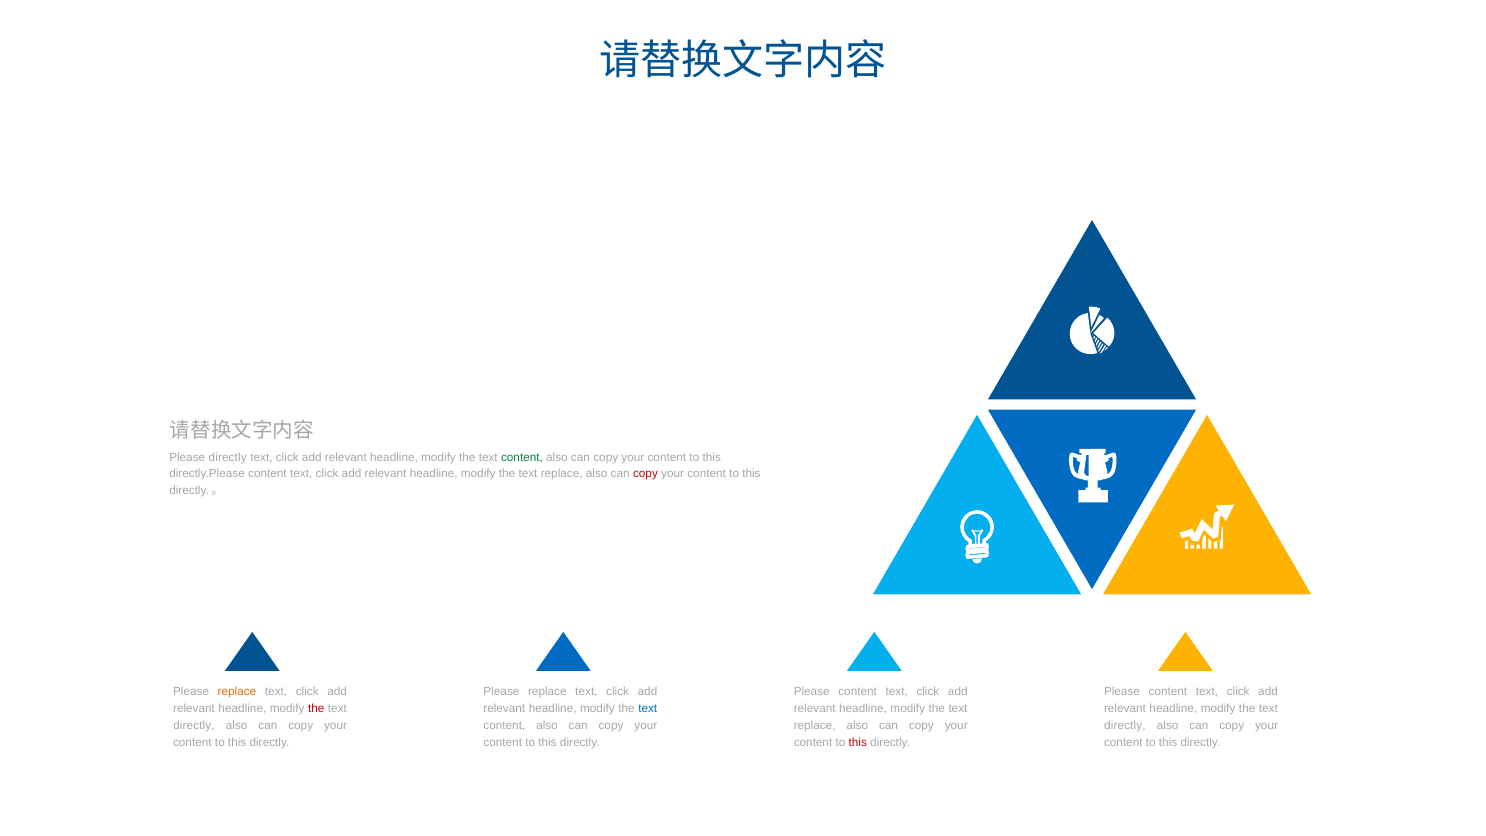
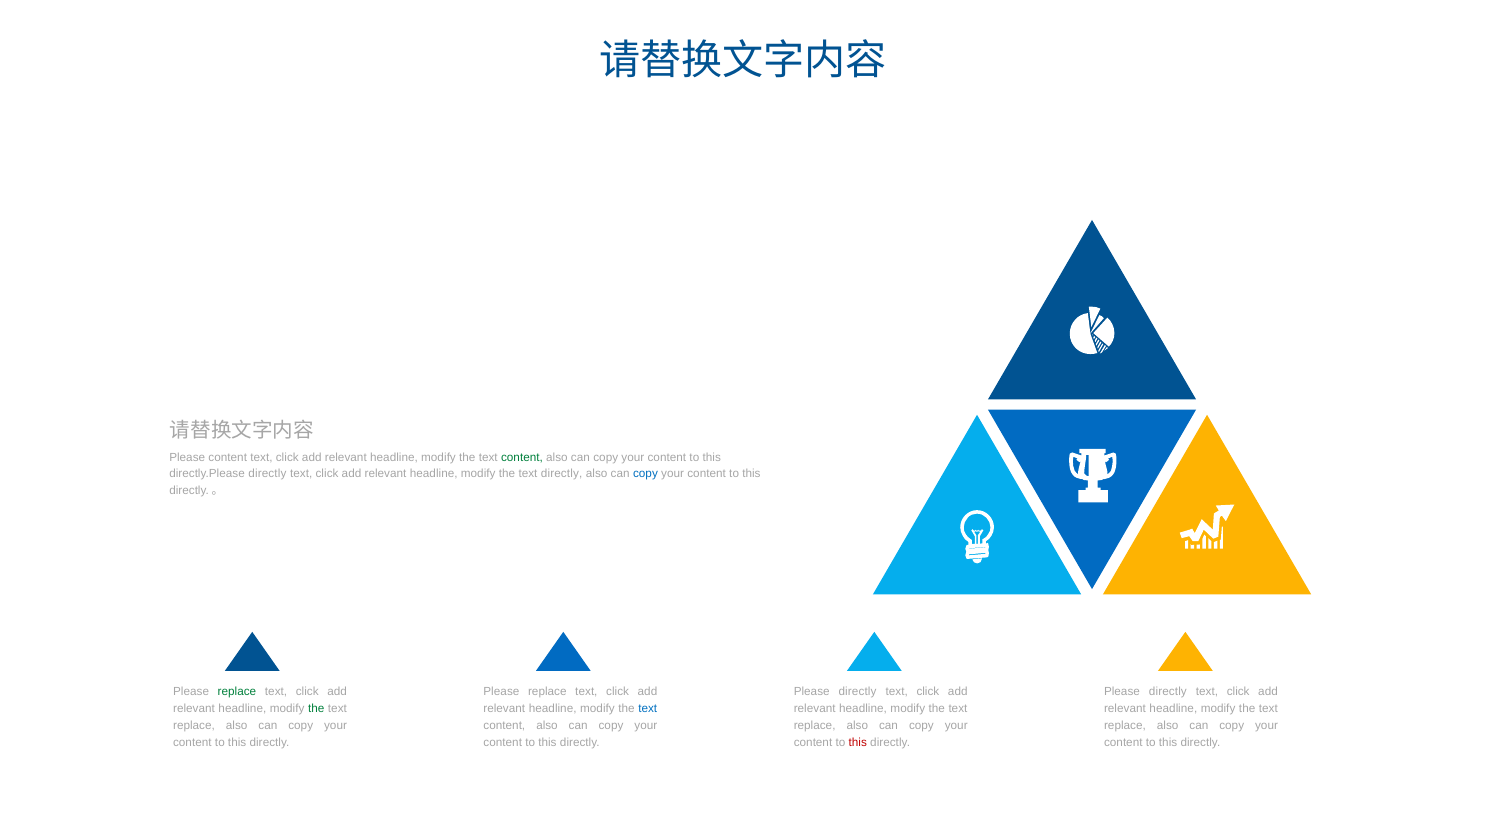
Please directly: directly -> content (228, 457)
directly.Please content: content -> directly (267, 474)
replace: replace -> directly (562, 474)
copy colour: red -> blue (645, 474)
replace colour: orange -> green (237, 692)
content: content -> directly (858, 692)
content: content -> directly (1168, 692)
the colour: red -> green (316, 709)
directly: directly -> replace (194, 725)
directly: directly -> replace (1125, 725)
